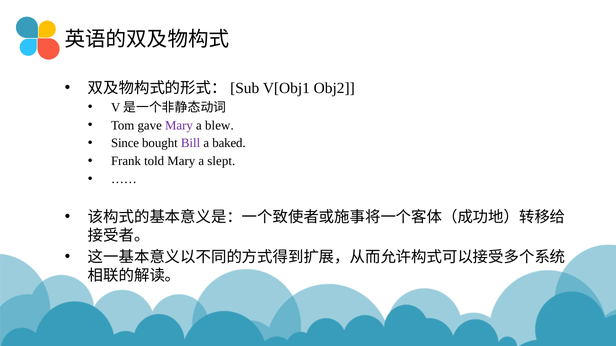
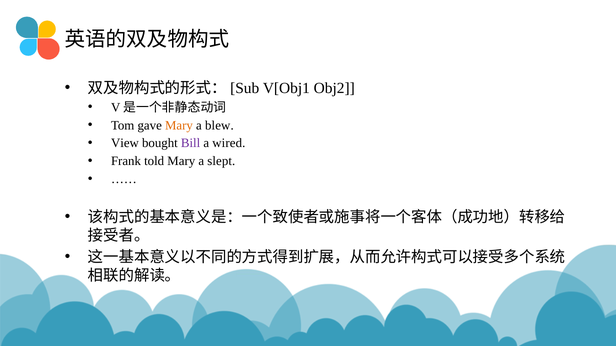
Mary colour: purple -> orange (179, 125)
Since: Since -> View (125, 143)
baked: baked -> wired (229, 143)
